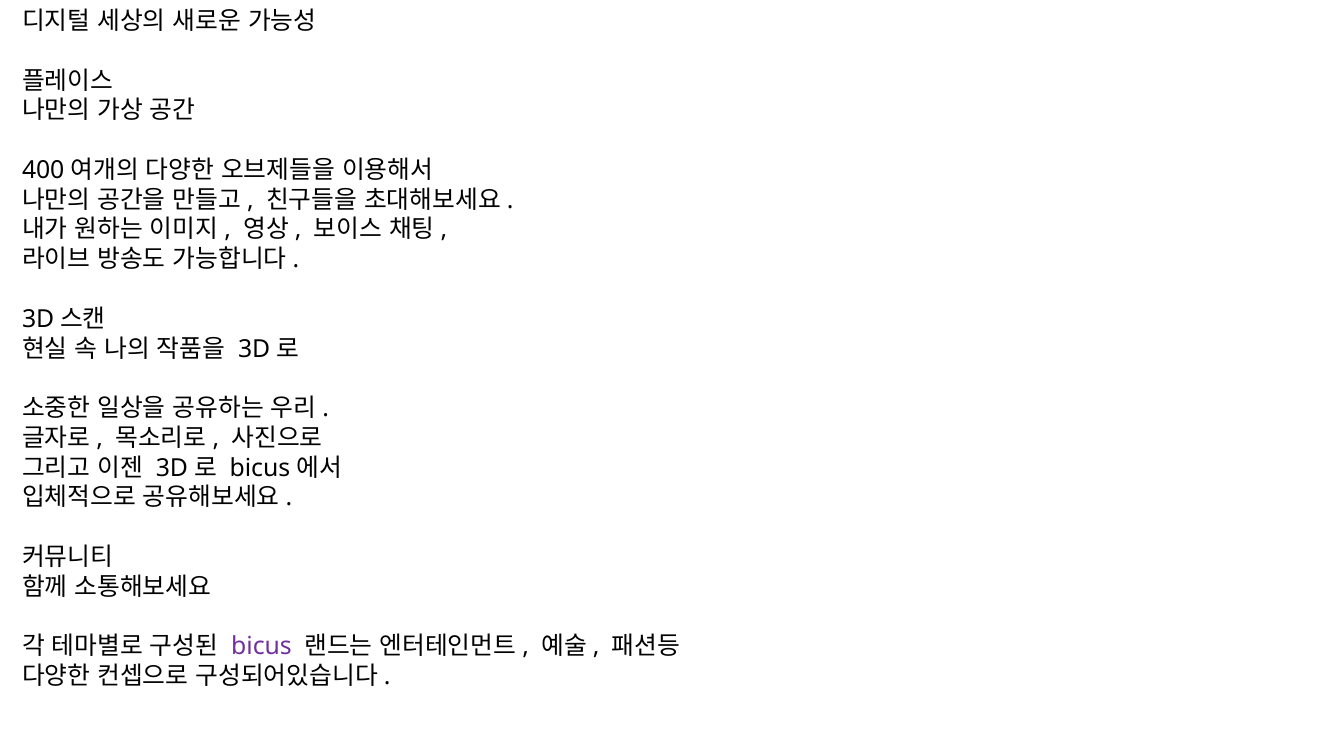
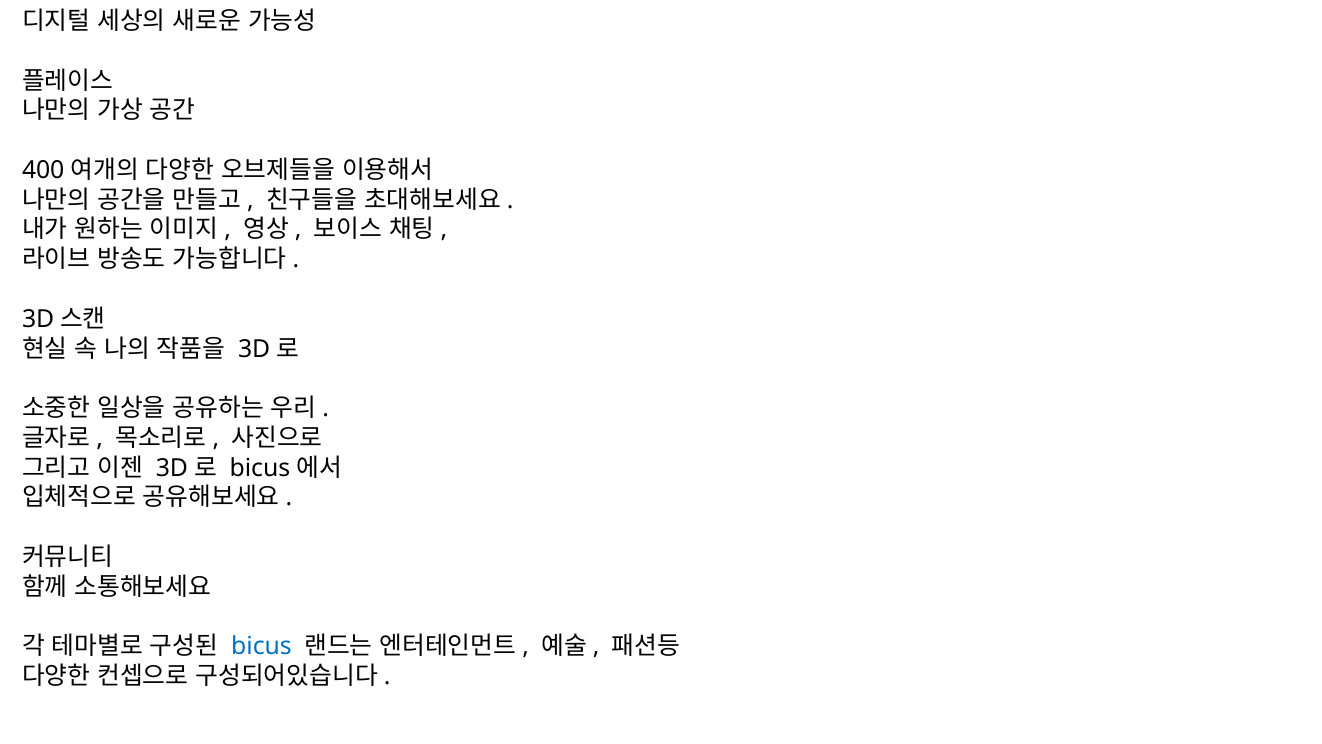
bicus colour: purple -> blue (262, 646)
